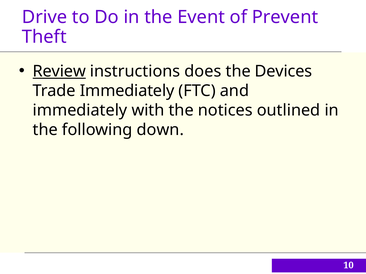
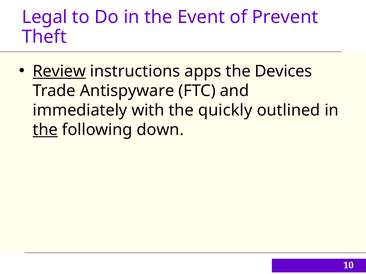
Drive: Drive -> Legal (45, 17)
does: does -> apps (203, 71)
Trade Immediately: Immediately -> Antispyware (127, 91)
notices: notices -> quickly (225, 110)
the underline: none -> present (45, 130)
